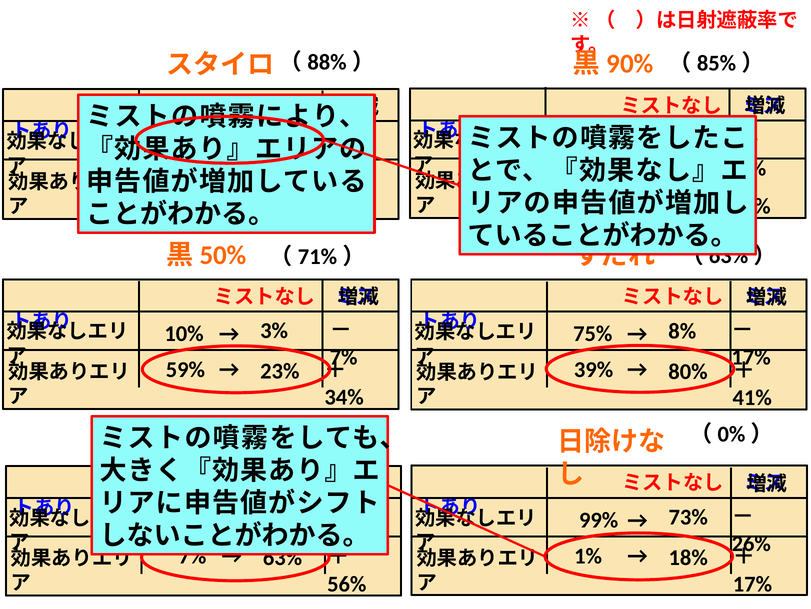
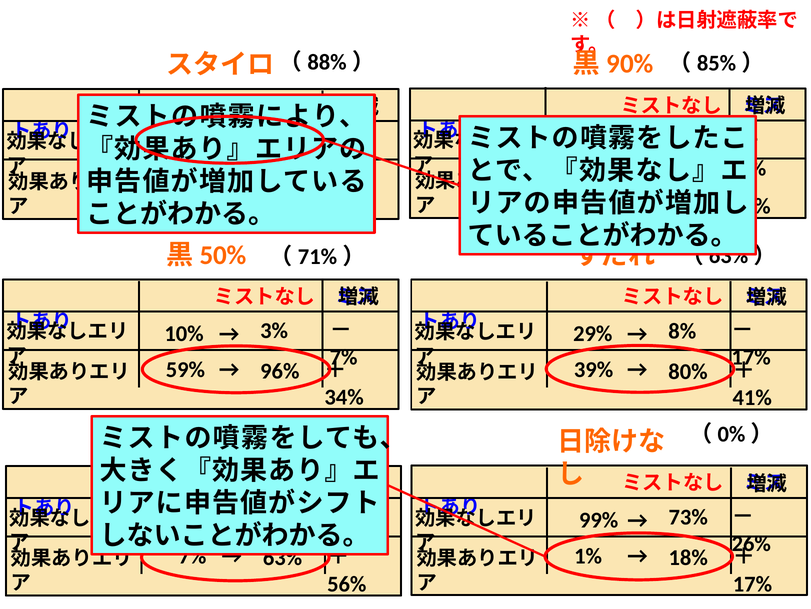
75%: 75% -> 29% (593, 333)
23%: 23% -> 96% (280, 371)
